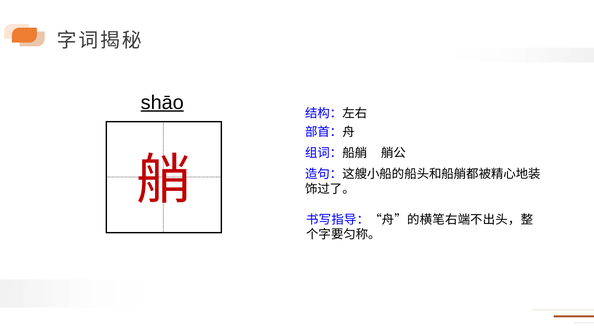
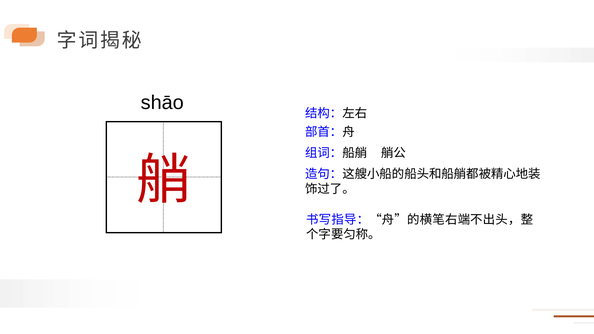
shāo underline: present -> none (162, 103)
